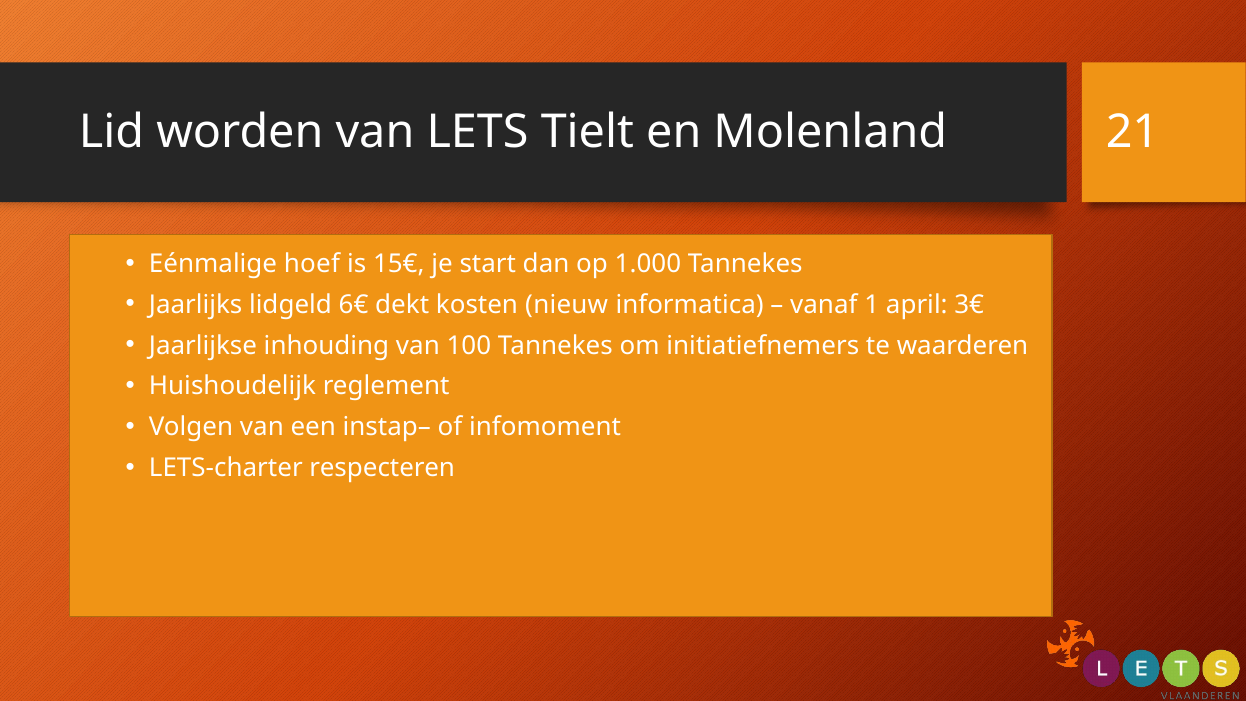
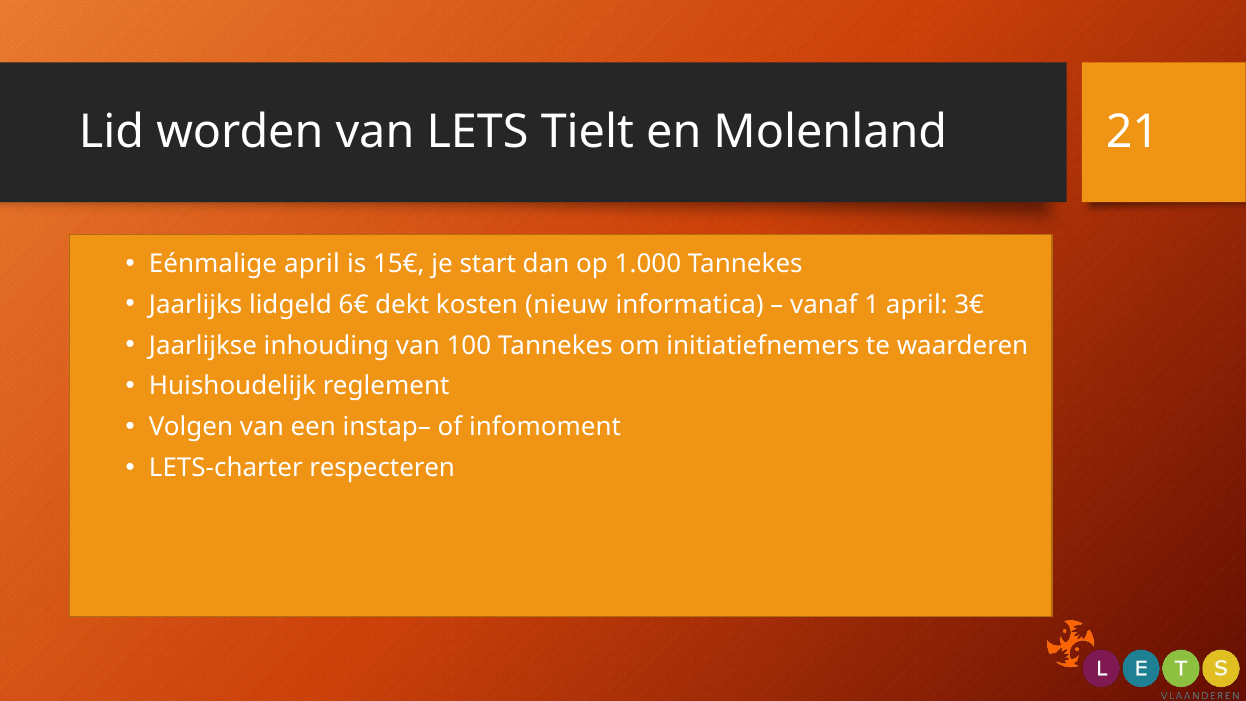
Eénmalige hoef: hoef -> april (312, 264)
